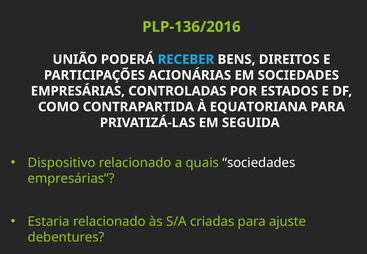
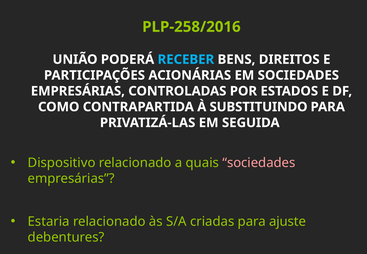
PLP-136/2016: PLP-136/2016 -> PLP-258/2016 (191, 27)
EQUATORIANA: EQUATORIANA -> SUBSTITUINDO (259, 107)
sociedades colour: white -> pink (259, 163)
